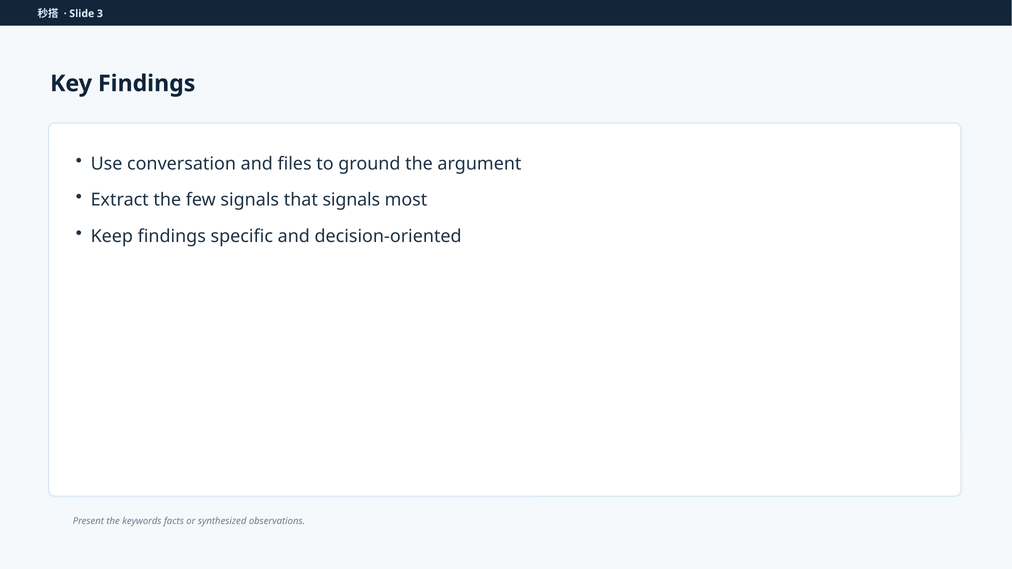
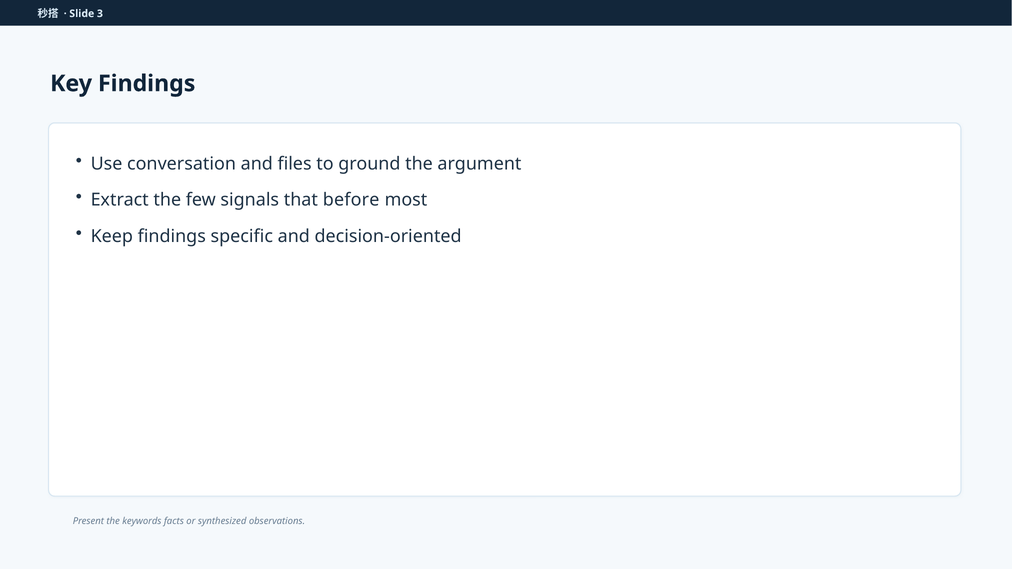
that signals: signals -> before (351, 200)
